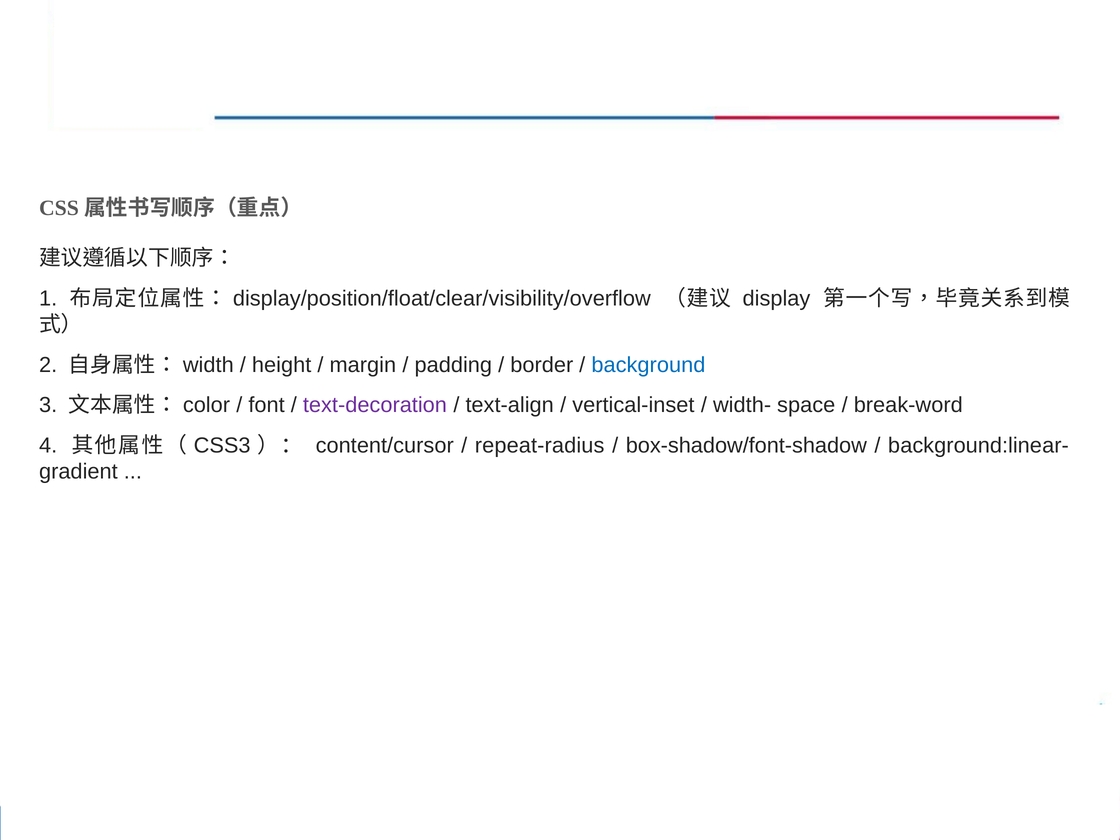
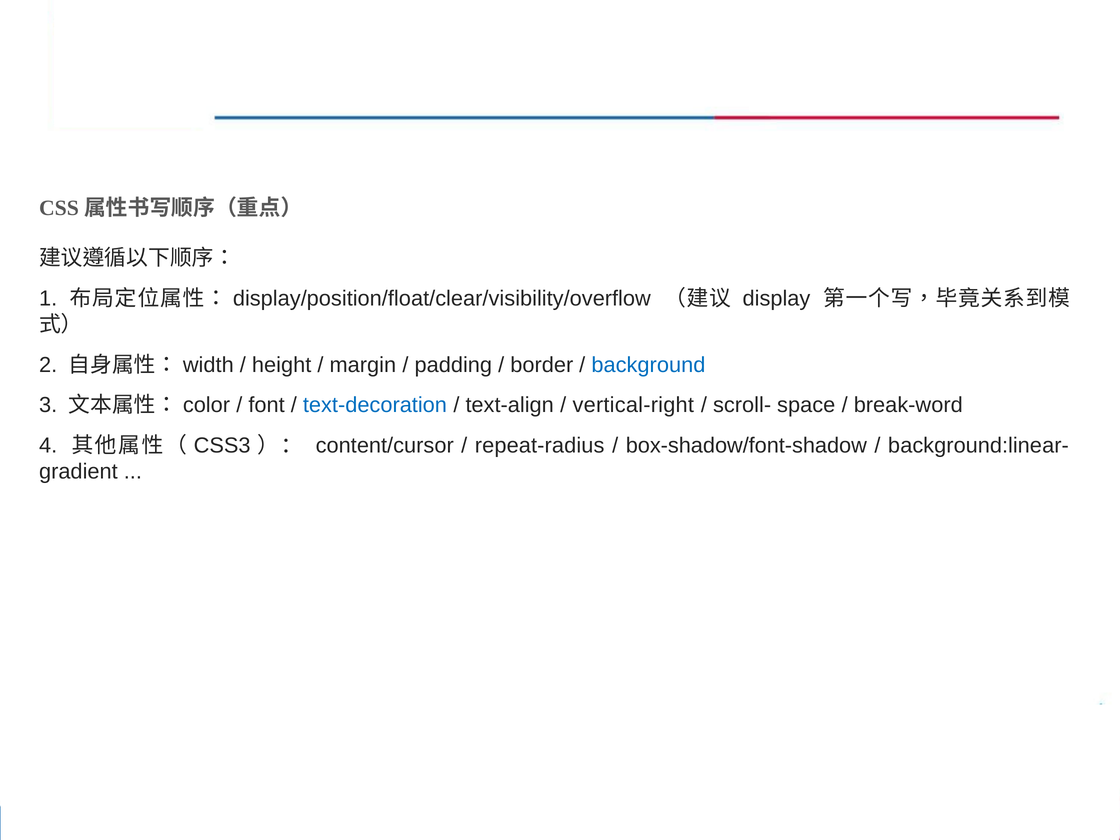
text-decoration colour: purple -> blue (375, 405)
vertical-inset: vertical-inset -> vertical-right (633, 405)
width-: width- -> scroll- (742, 405)
